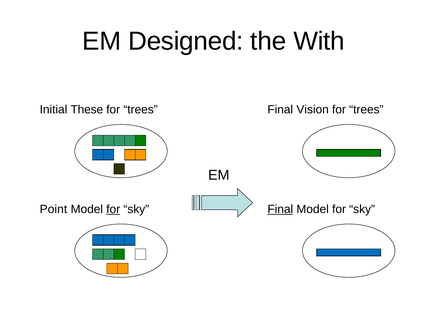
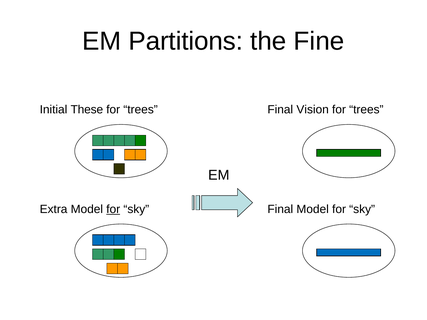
Designed: Designed -> Partitions (186, 41)
With: With -> Fine (319, 41)
Point: Point -> Extra (54, 209)
Final underline: present -> none (280, 209)
